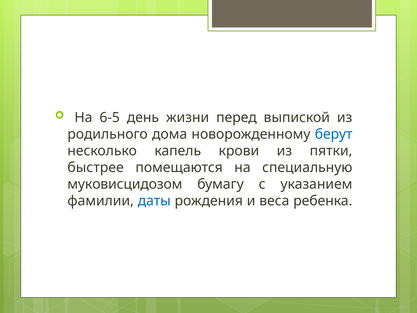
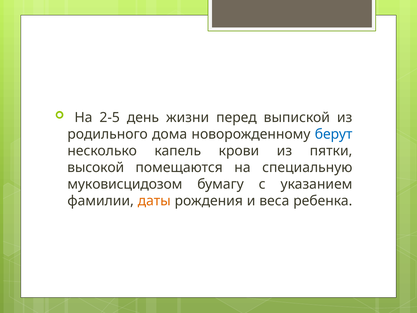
6-5: 6-5 -> 2-5 (110, 117)
быстрее: быстрее -> высокой (96, 167)
даты colour: blue -> orange (154, 201)
